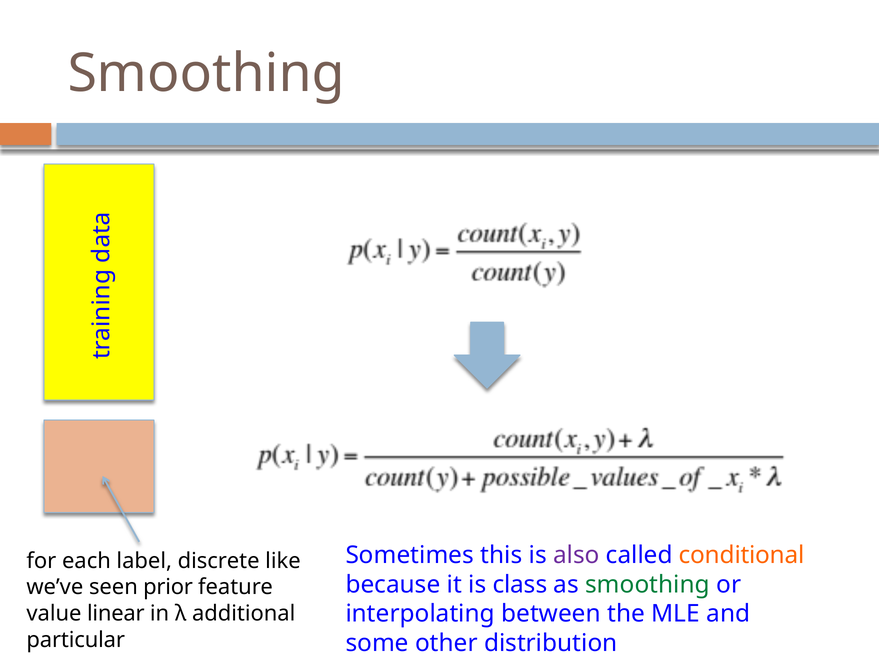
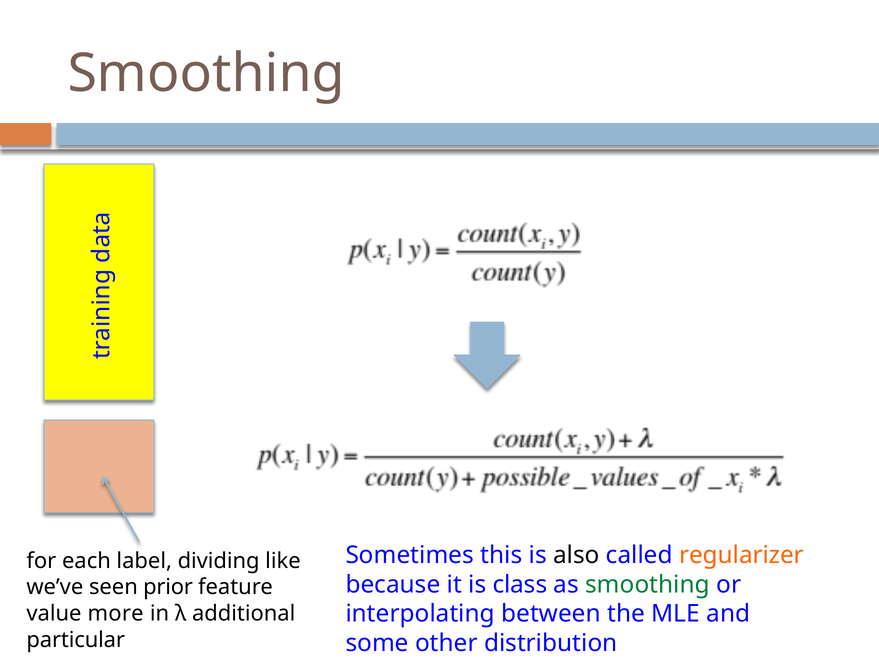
also colour: purple -> black (576, 555)
conditional: conditional -> regularizer (742, 555)
discrete: discrete -> dividing (219, 561)
linear: linear -> more (116, 614)
